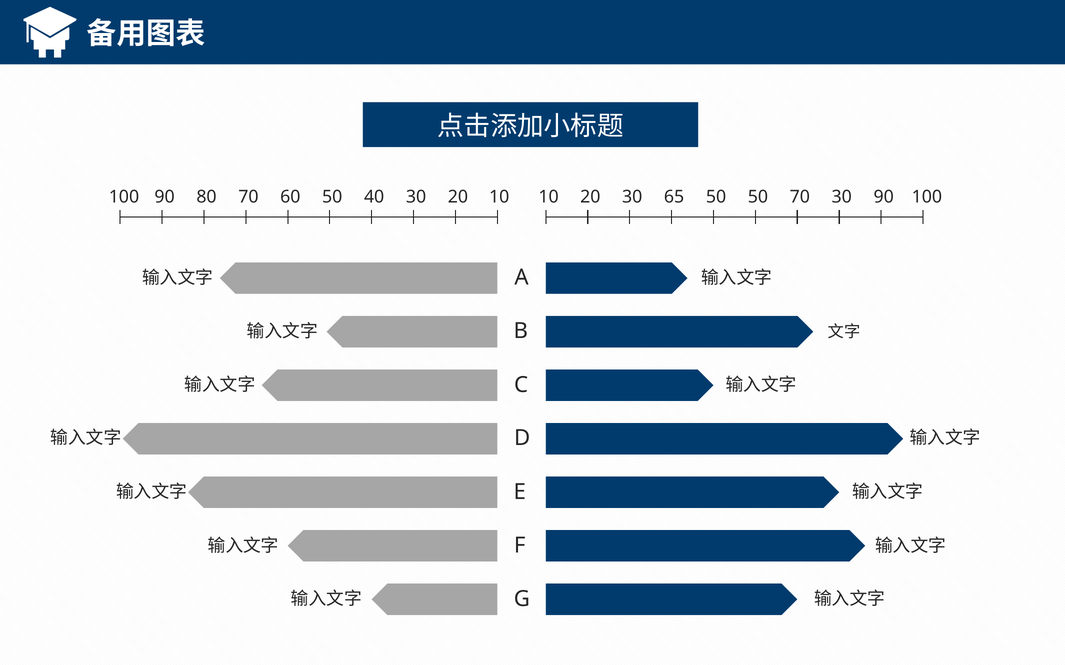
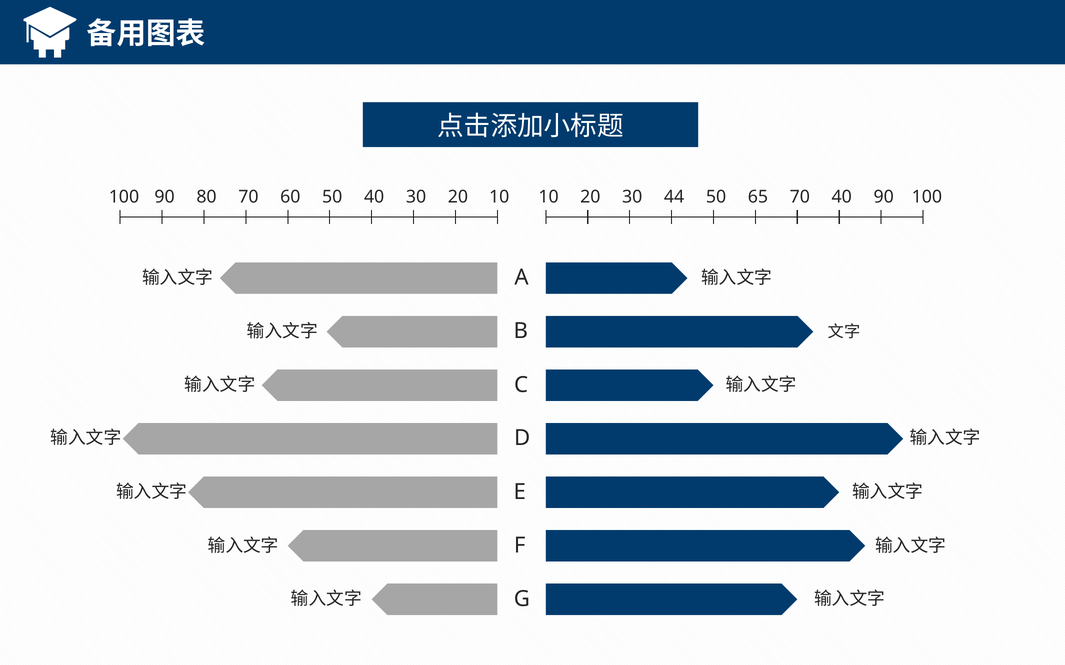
65: 65 -> 44 (674, 197)
50 50: 50 -> 65 (758, 197)
70 30: 30 -> 40 (842, 197)
